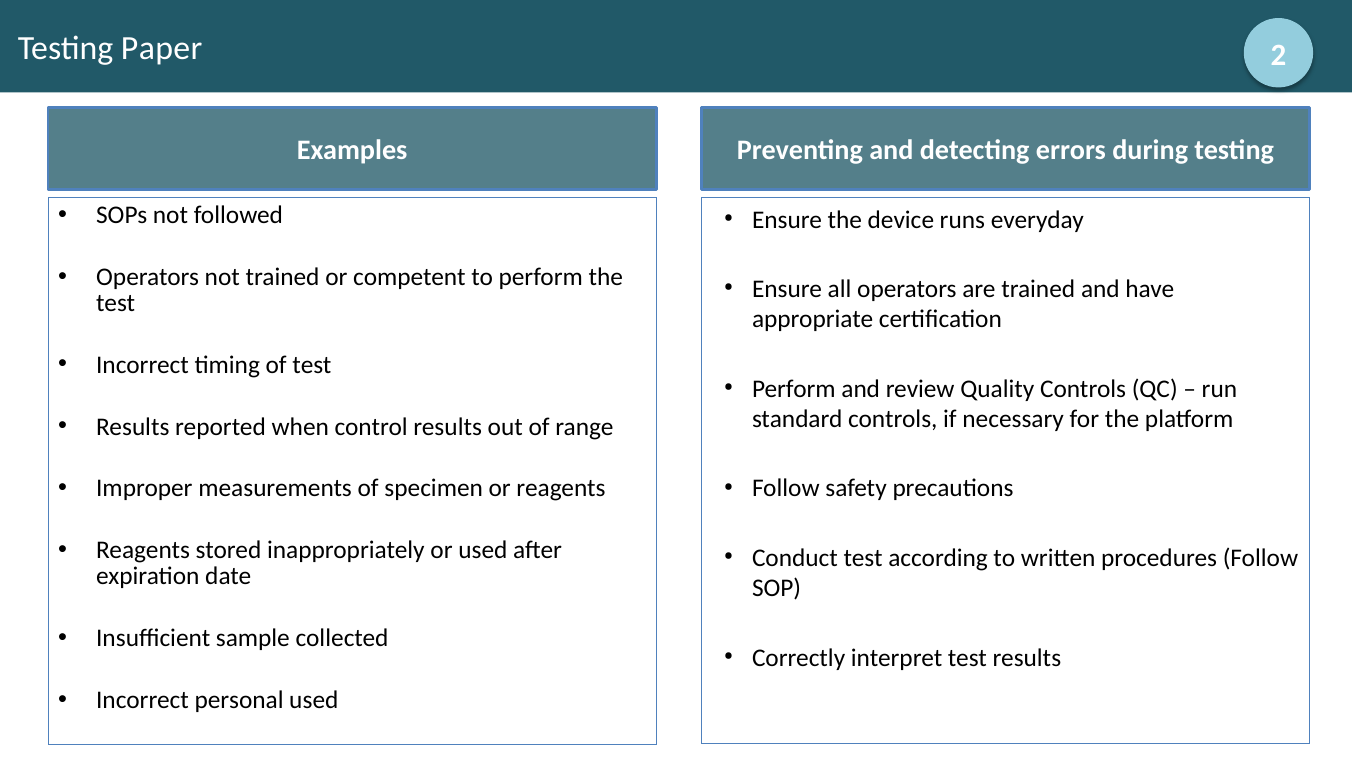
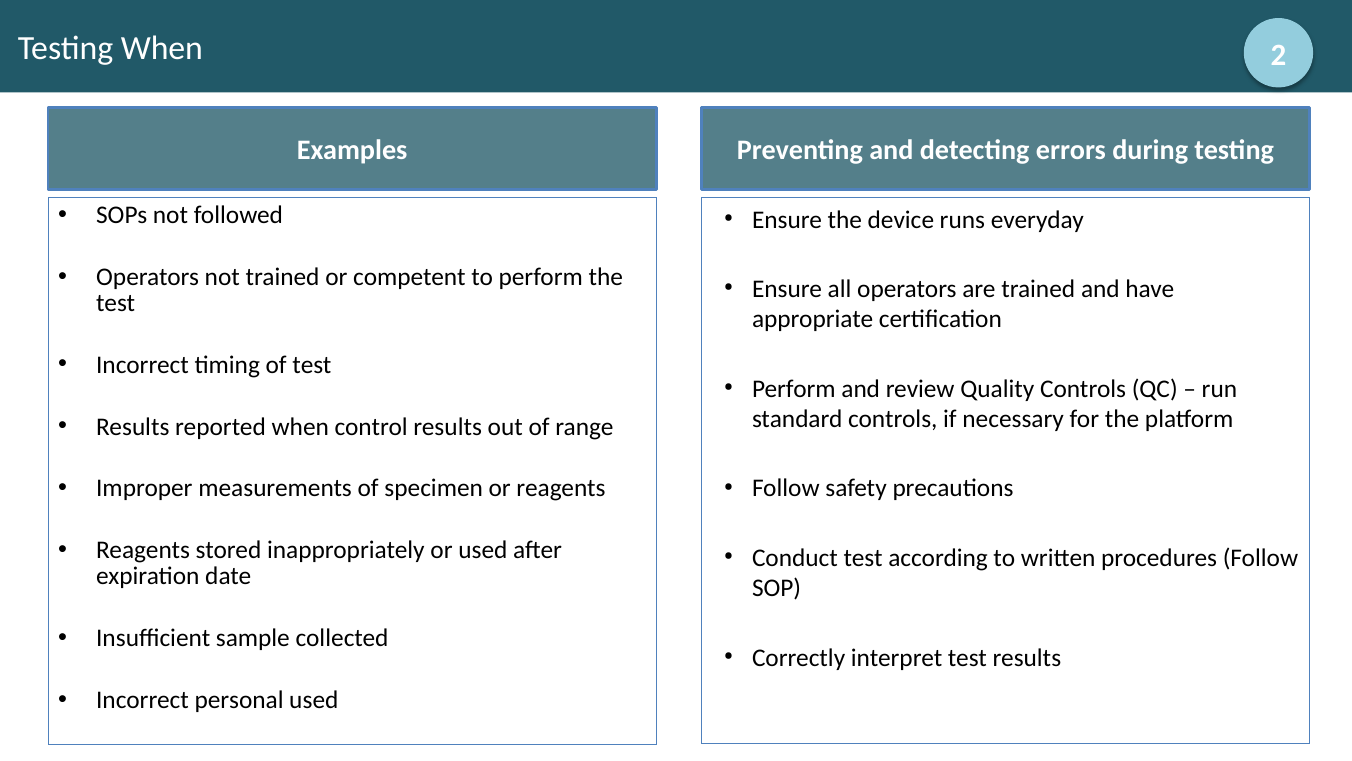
Testing Paper: Paper -> When (162, 49)
